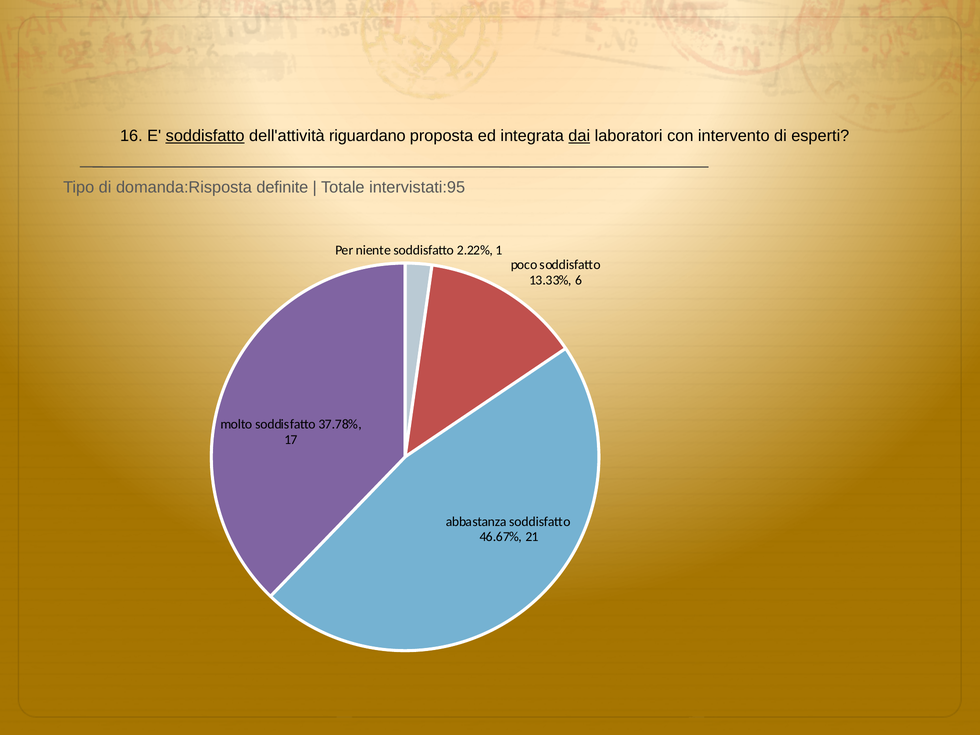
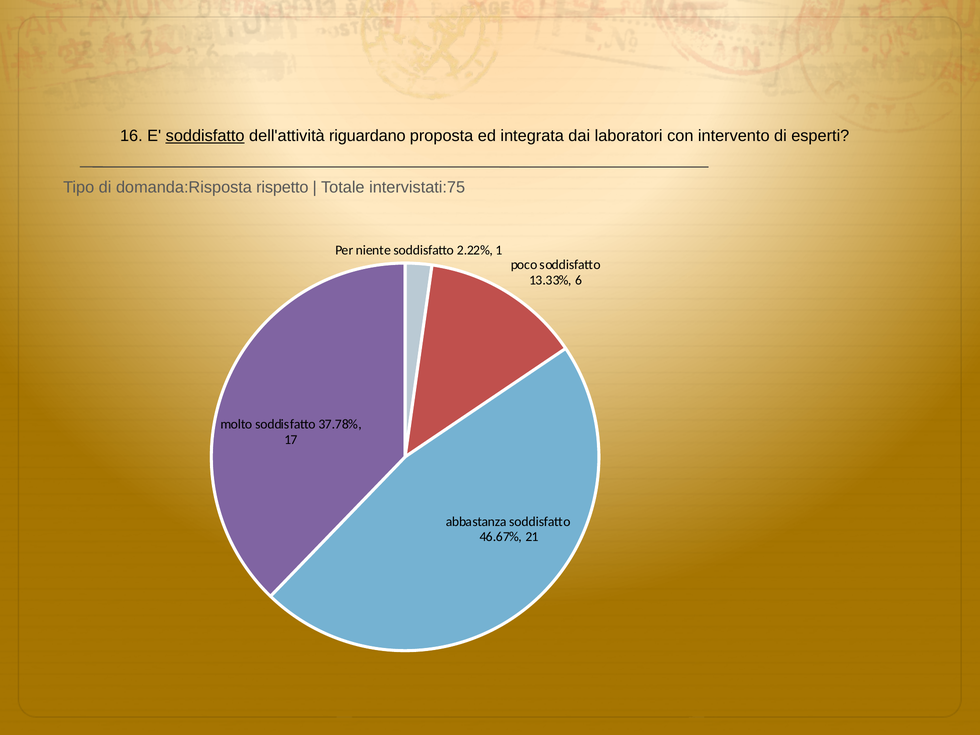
dai underline: present -> none (579, 136)
definite: definite -> rispetto (282, 187)
intervistati:95: intervistati:95 -> intervistati:75 (417, 187)
